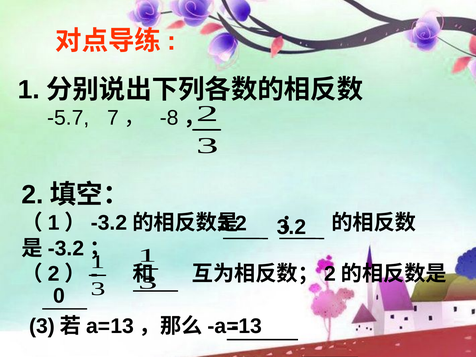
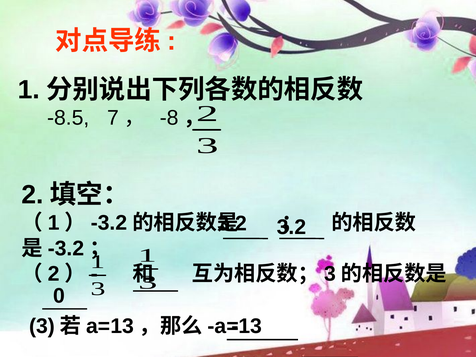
-5.7: -5.7 -> -8.5 (68, 118)
2: 2 -> 3 (330, 274)
